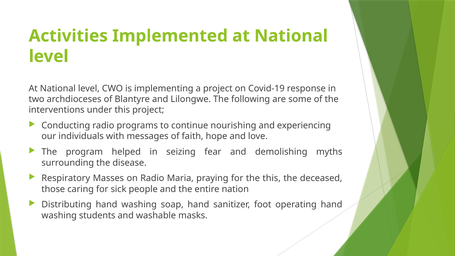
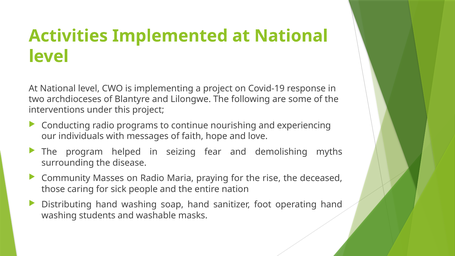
Respiratory: Respiratory -> Community (66, 178)
the this: this -> rise (272, 178)
